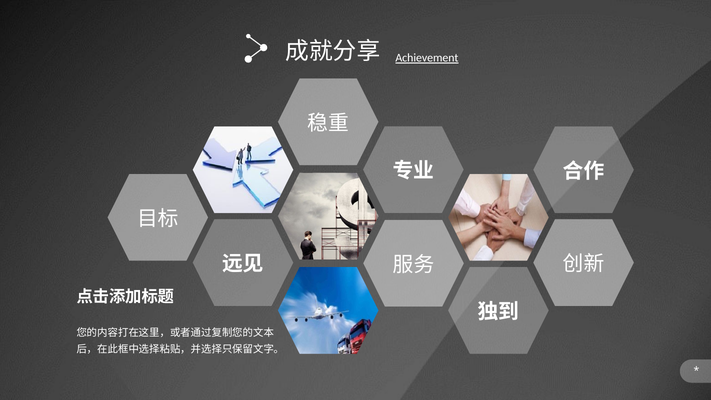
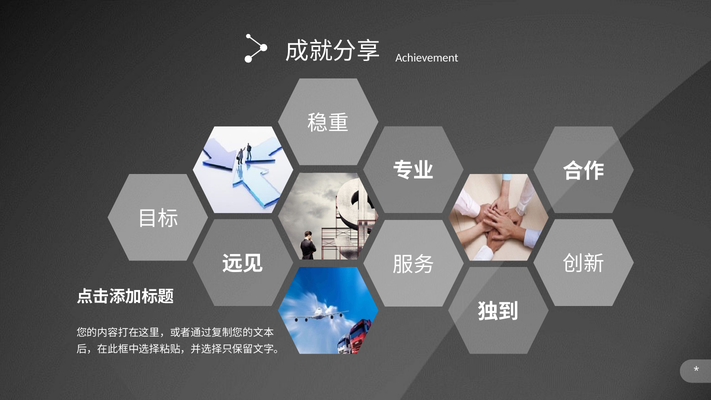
Achievement underline: present -> none (427, 58)
